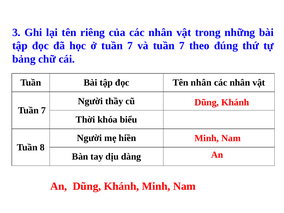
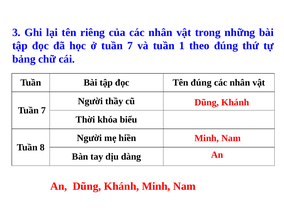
và tuần 7: 7 -> 1 (182, 46)
Tên nhân: nhân -> đúng (201, 83)
